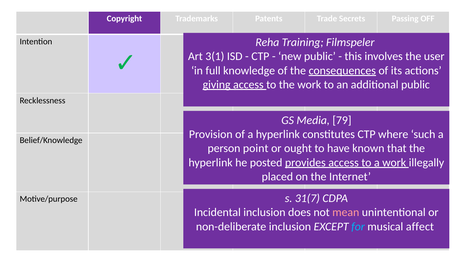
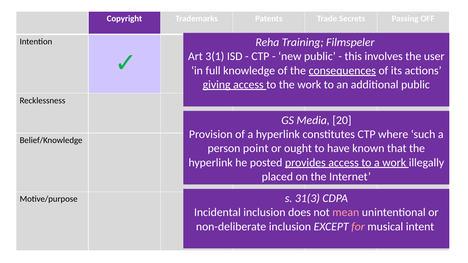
79: 79 -> 20 (342, 121)
31(7: 31(7 -> 31(3 (307, 199)
for colour: light blue -> pink (358, 227)
affect: affect -> intent (420, 227)
